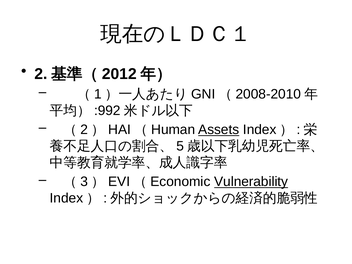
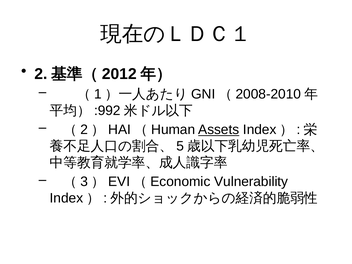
Vulnerability underline: present -> none (251, 182)
